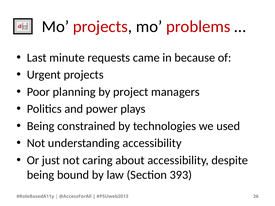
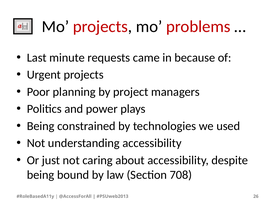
393: 393 -> 708 (181, 175)
